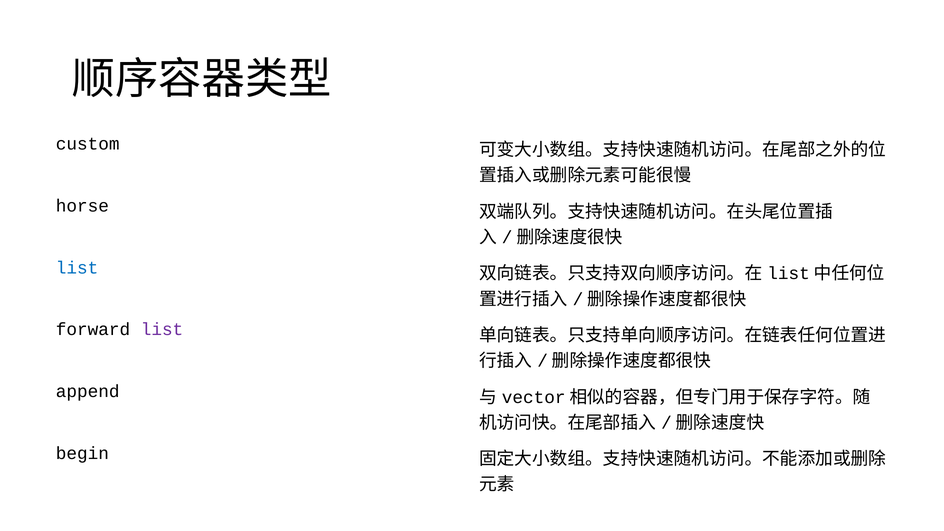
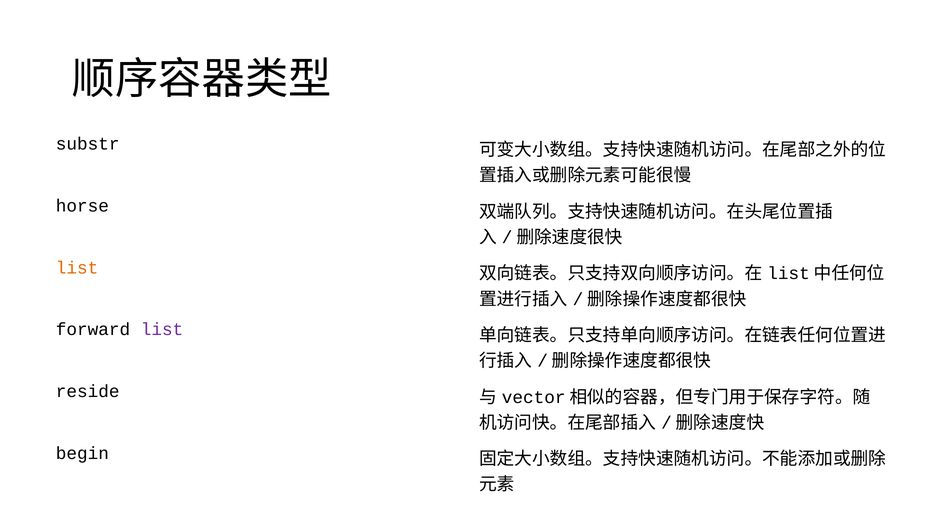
custom: custom -> substr (88, 144)
list colour: blue -> orange (77, 268)
append: append -> reside (88, 391)
